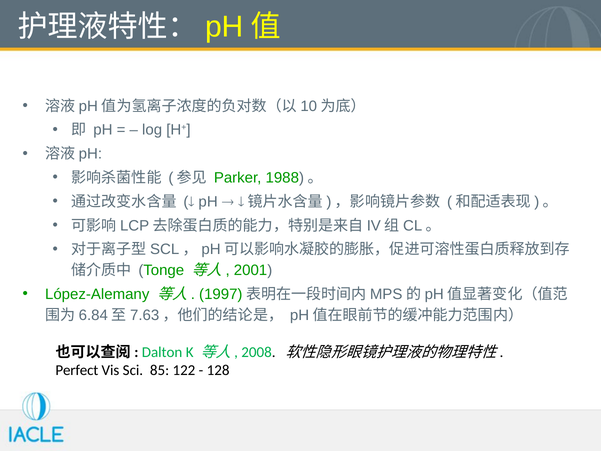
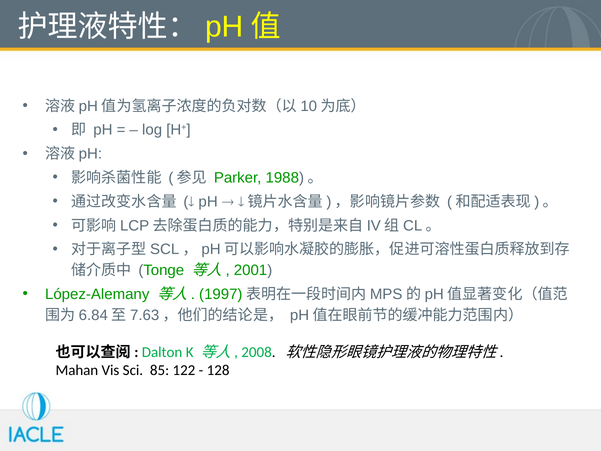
Perfect: Perfect -> Mahan (77, 370)
